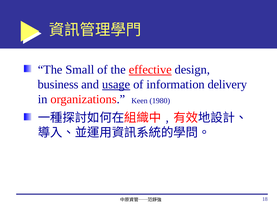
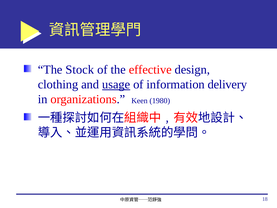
Small: Small -> Stock (80, 70)
effective underline: present -> none (150, 70)
business: business -> clothing (58, 84)
